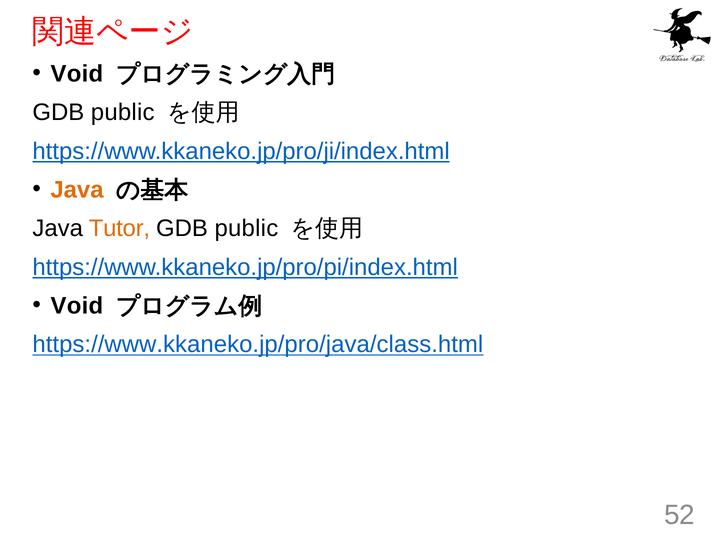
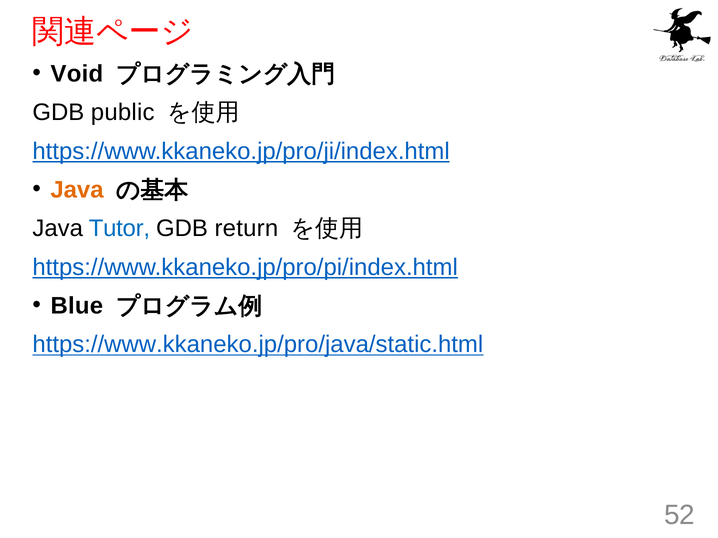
Tutor colour: orange -> blue (119, 229)
public: public -> return (246, 229)
Void: Void -> Blue (77, 306)
https://www.kkaneko.jp/pro/java/class.html: https://www.kkaneko.jp/pro/java/class.html -> https://www.kkaneko.jp/pro/java/static.html (258, 345)
